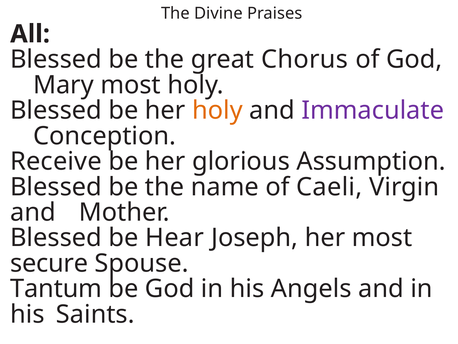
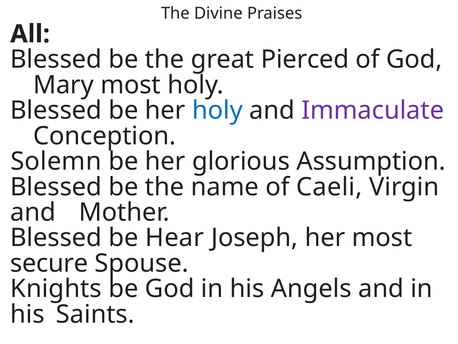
Chorus: Chorus -> Pierced (305, 59)
holy colour: orange -> blue (217, 110)
Receive: Receive -> Solemn (56, 161)
Tantum: Tantum -> Knights (56, 288)
